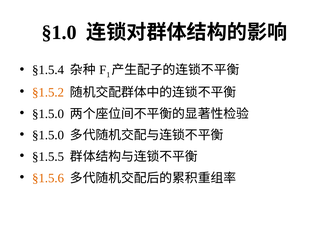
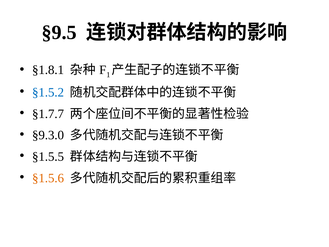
§1.0: §1.0 -> §9.5 (59, 33)
§1.5.4: §1.5.4 -> §1.8.1 (48, 70)
§1.5.2 colour: orange -> blue (48, 92)
§1.5.0: §1.5.0 -> §1.7.7 (48, 114)
§1.5.0: §1.5.0 -> §9.3.0 (48, 135)
